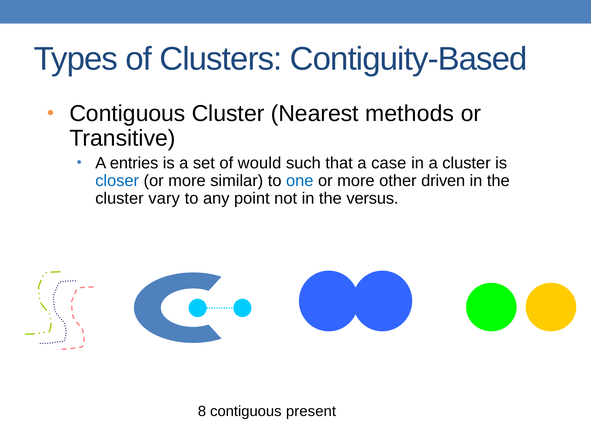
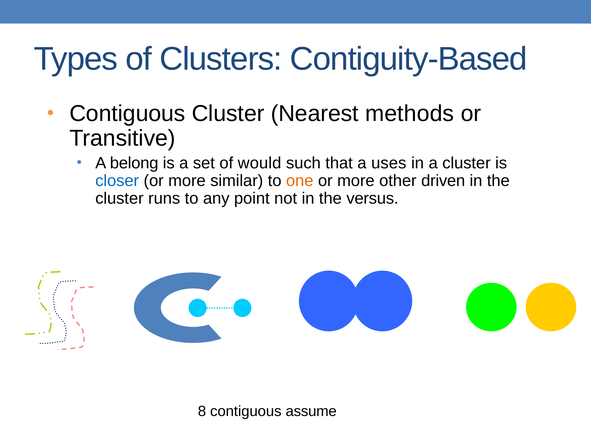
entries: entries -> belong (134, 163)
case: case -> uses (389, 163)
one colour: blue -> orange (300, 181)
vary: vary -> runs (164, 199)
present: present -> assume (311, 412)
